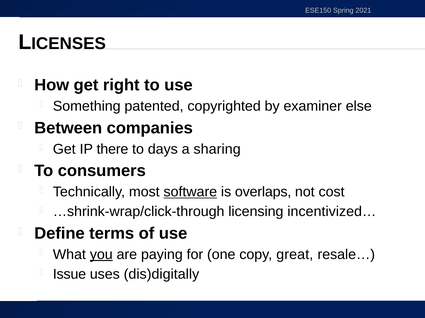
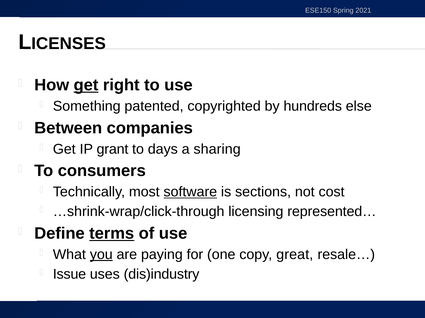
get underline: none -> present (86, 85)
examiner: examiner -> hundreds (313, 106)
there: there -> grant (112, 149)
overlaps: overlaps -> sections (263, 192)
incentivized…: incentivized… -> represented… (332, 212)
terms underline: none -> present (112, 234)
dis)digitally: dis)digitally -> dis)industry (162, 275)
